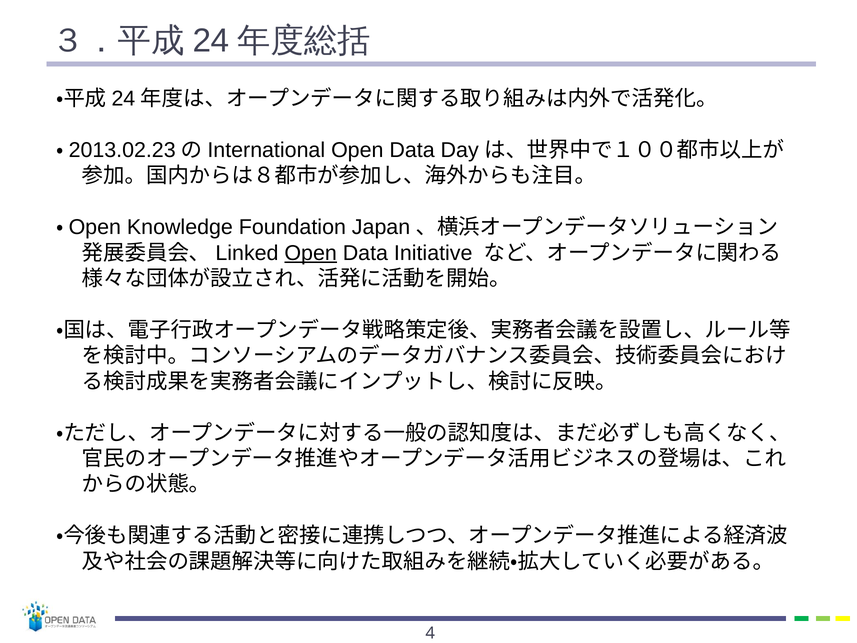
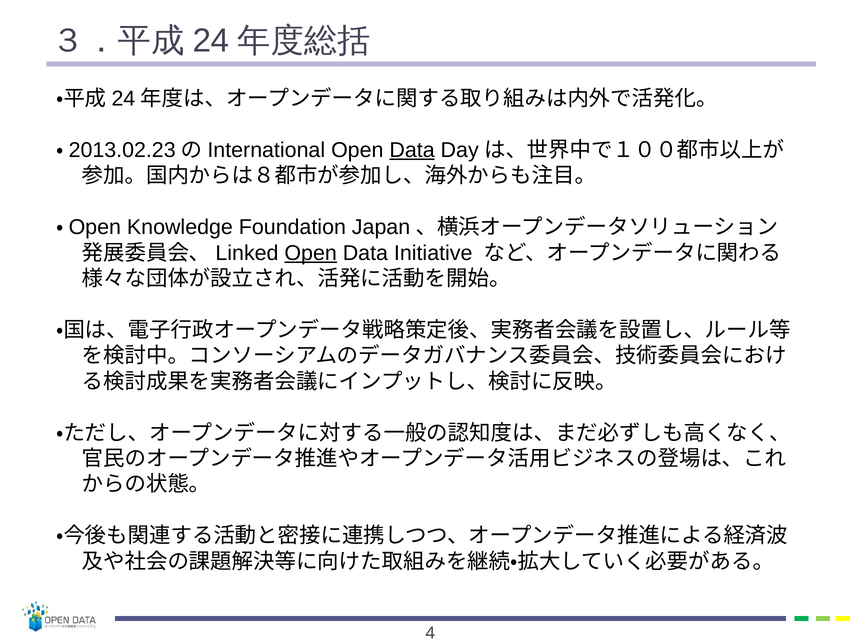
Data underline: none -> present (412, 150)
